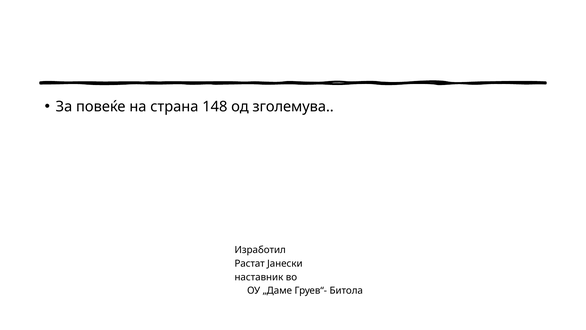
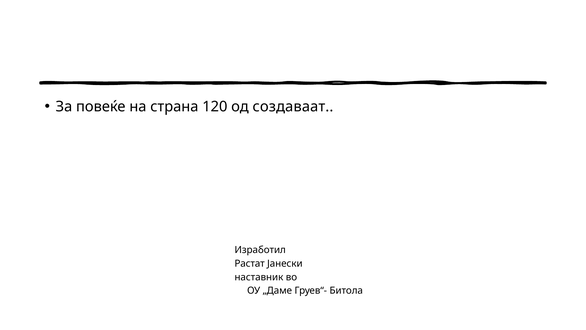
148: 148 -> 120 (215, 106)
зголемува: зголемува -> создаваат (293, 106)
